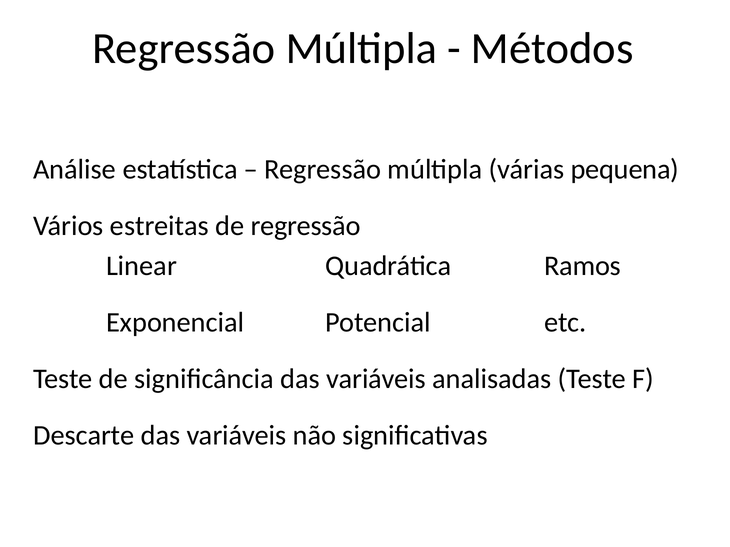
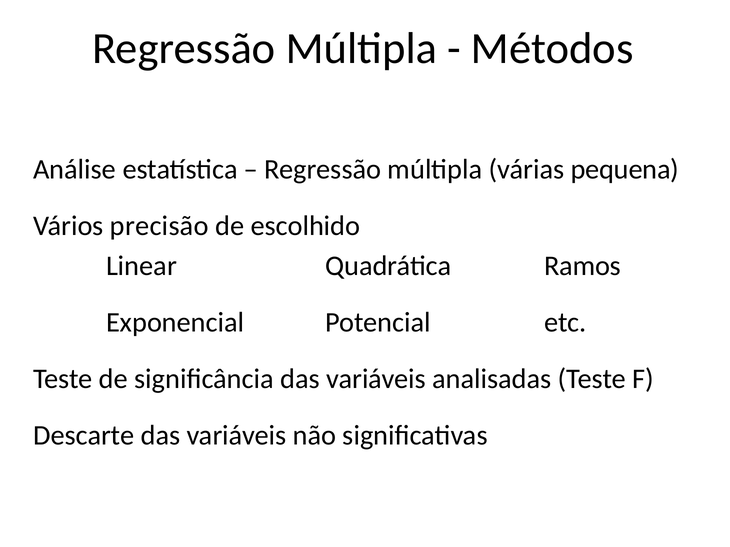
estreitas: estreitas -> precisão (159, 226)
de regressão: regressão -> escolhido (305, 226)
